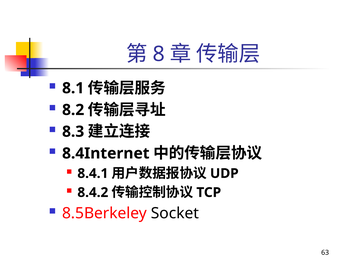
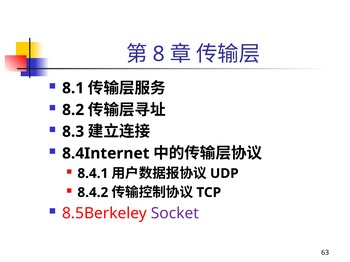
Socket colour: black -> purple (175, 214)
